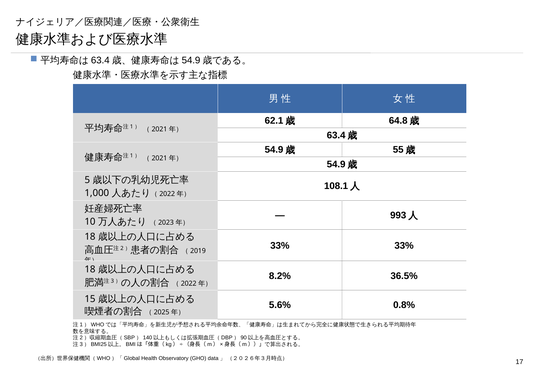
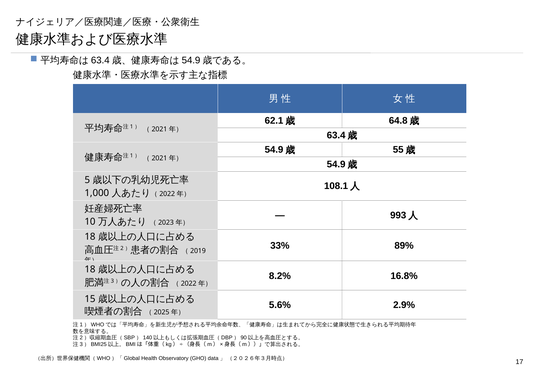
33% 33%: 33% -> 89% (404, 246)
36.5%: 36.5% -> 16.8% (404, 276)
0.8%: 0.8% -> 2.9% (404, 305)
